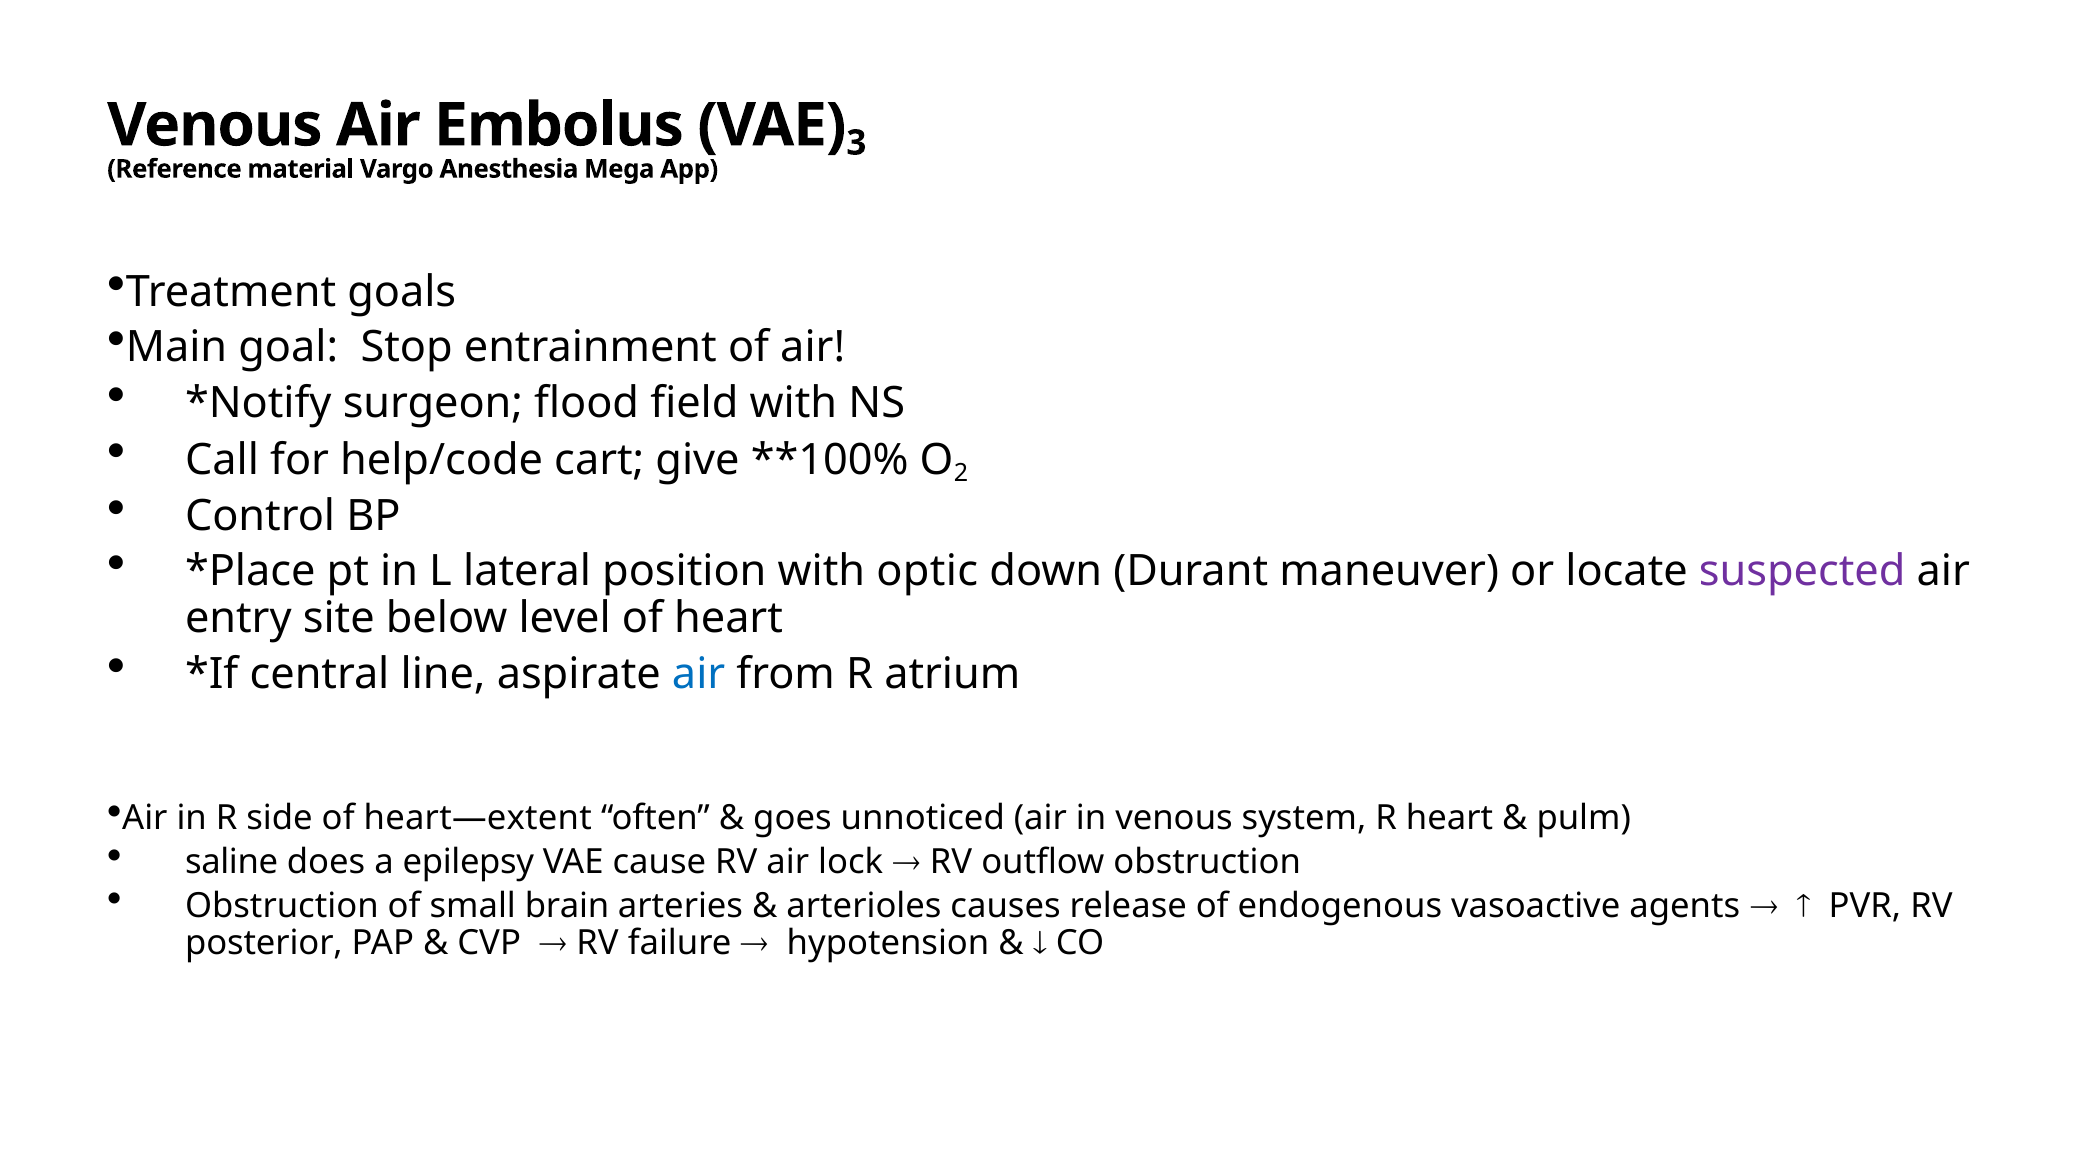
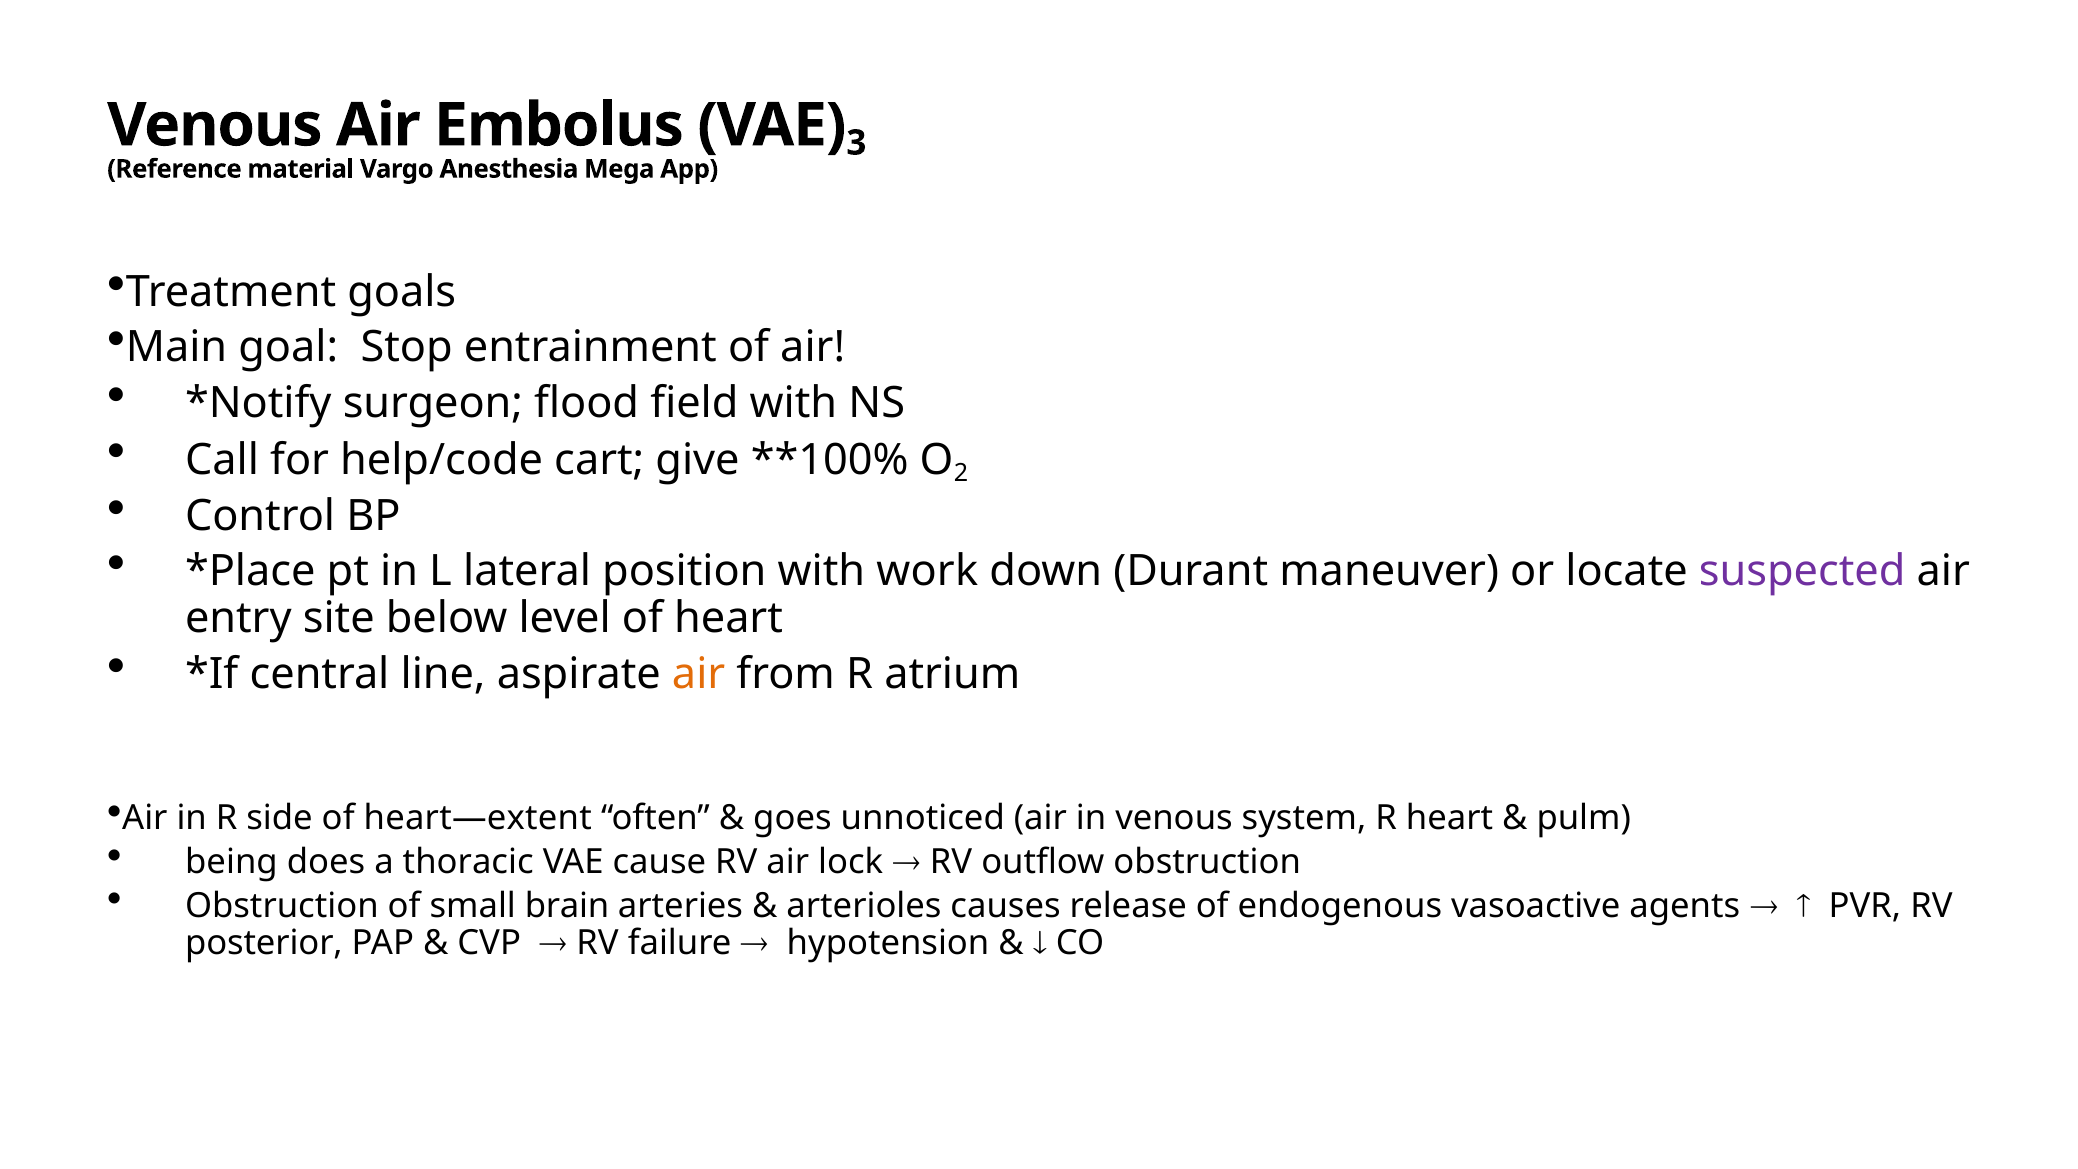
optic: optic -> work (927, 572)
air colour: blue -> orange (699, 674)
saline: saline -> being (231, 862)
epilepsy: epilepsy -> thoracic (468, 862)
